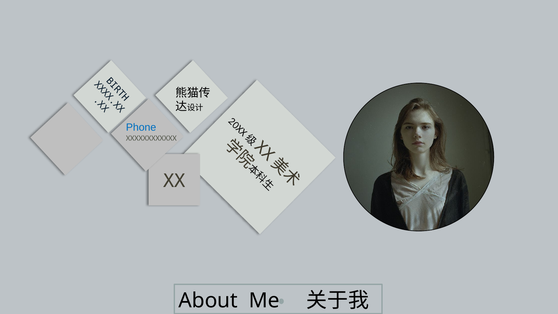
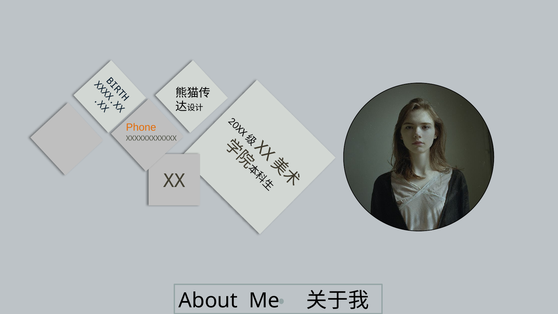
Phone colour: blue -> orange (141, 127)
